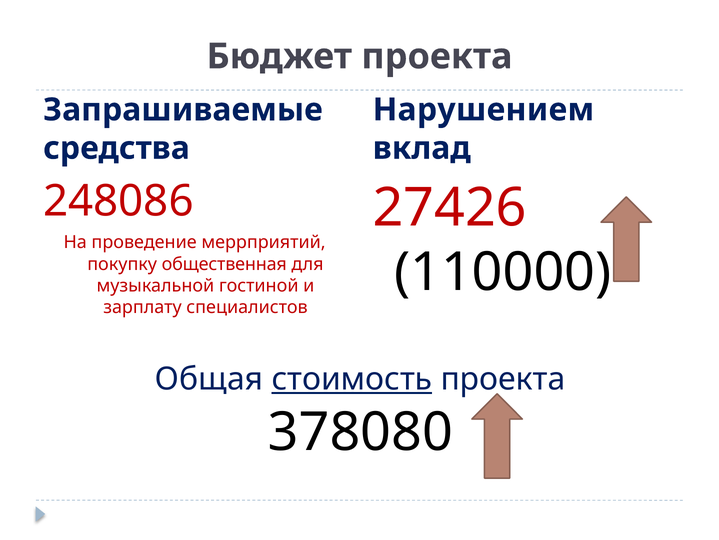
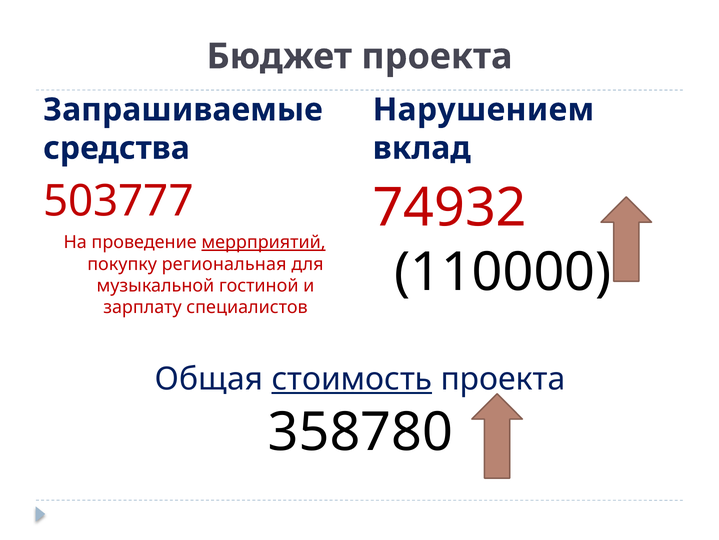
248086: 248086 -> 503777 (118, 201)
27426: 27426 -> 74932 (450, 207)
меррприятий underline: none -> present (264, 242)
общественная: общественная -> региональная (224, 264)
378080: 378080 -> 358780 (360, 432)
